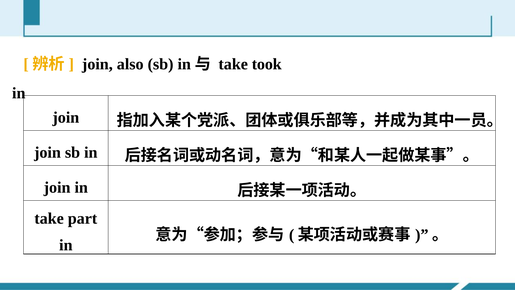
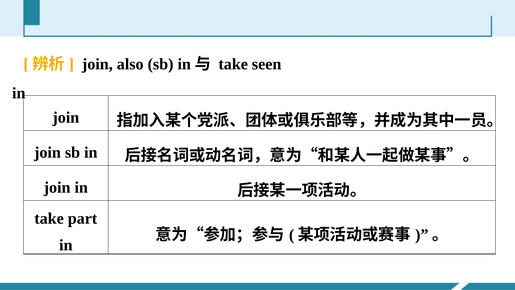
took: took -> seen (267, 64)
